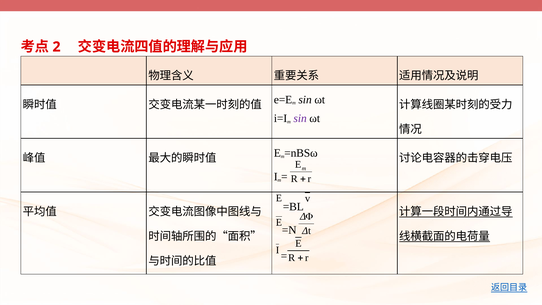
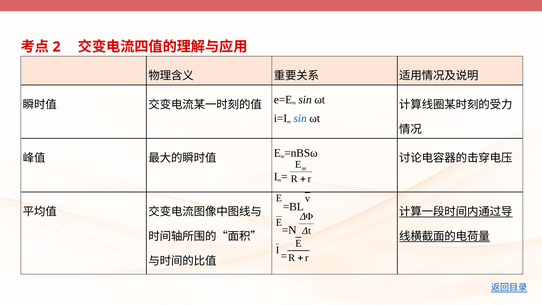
sin colour: purple -> blue (300, 118)
